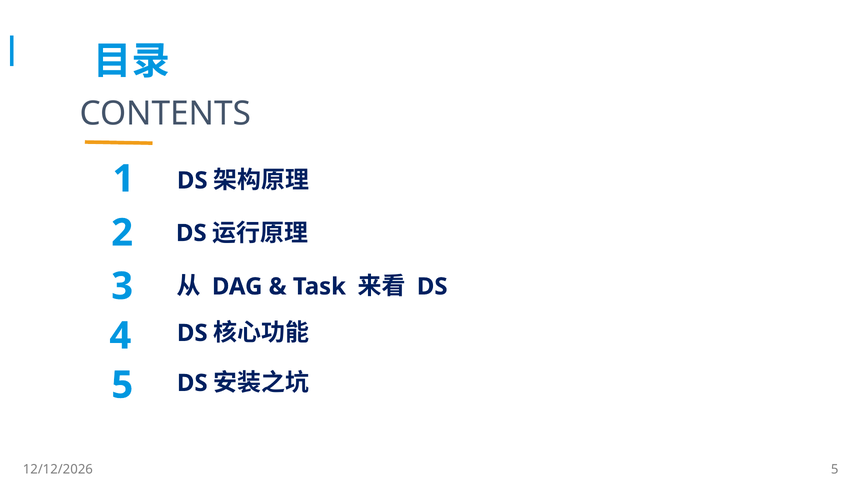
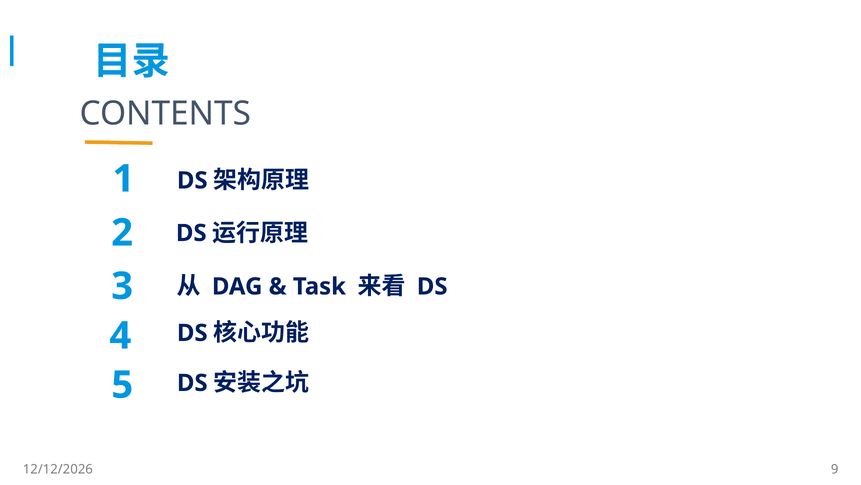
5: 5 -> 9 (835, 469)
